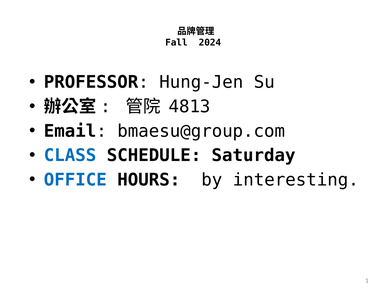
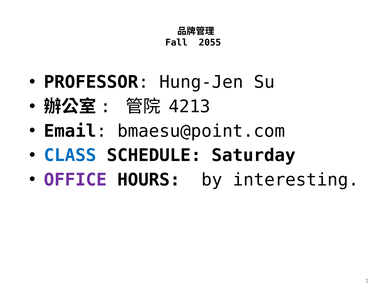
2024: 2024 -> 2055 (210, 42)
4813: 4813 -> 4213 (190, 107)
bmaesu@group.com: bmaesu@group.com -> bmaesu@point.com (201, 131)
OFFICE colour: blue -> purple (75, 180)
